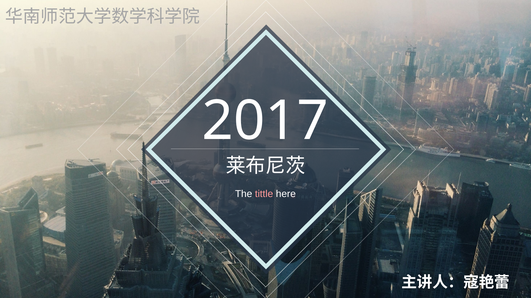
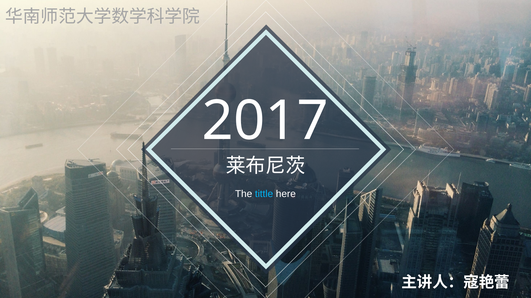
tittle colour: pink -> light blue (264, 194)
